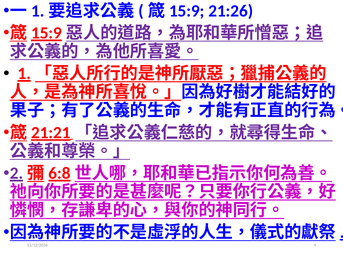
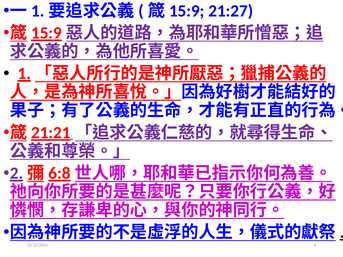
21:26: 21:26 -> 21:27 (231, 11)
